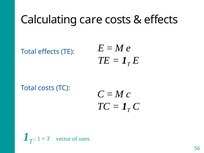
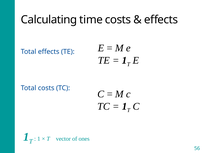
care: care -> time (91, 20)
